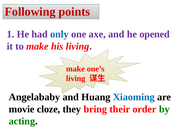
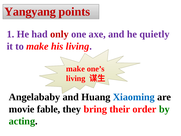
Following: Following -> Yangyang (30, 12)
only colour: blue -> red (59, 34)
opened: opened -> quietly (154, 34)
cloze: cloze -> fable (49, 109)
